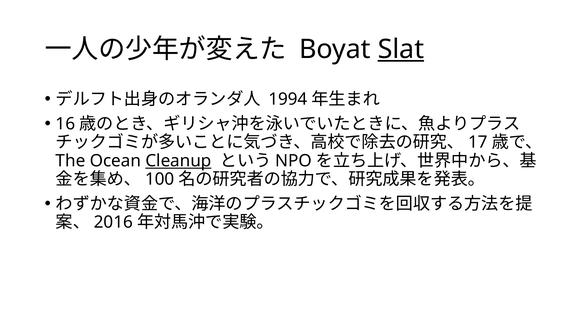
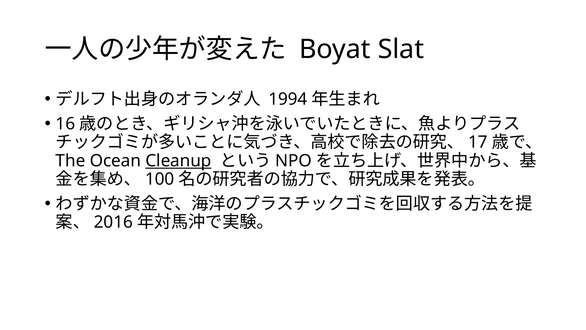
Slat underline: present -> none (401, 49)
